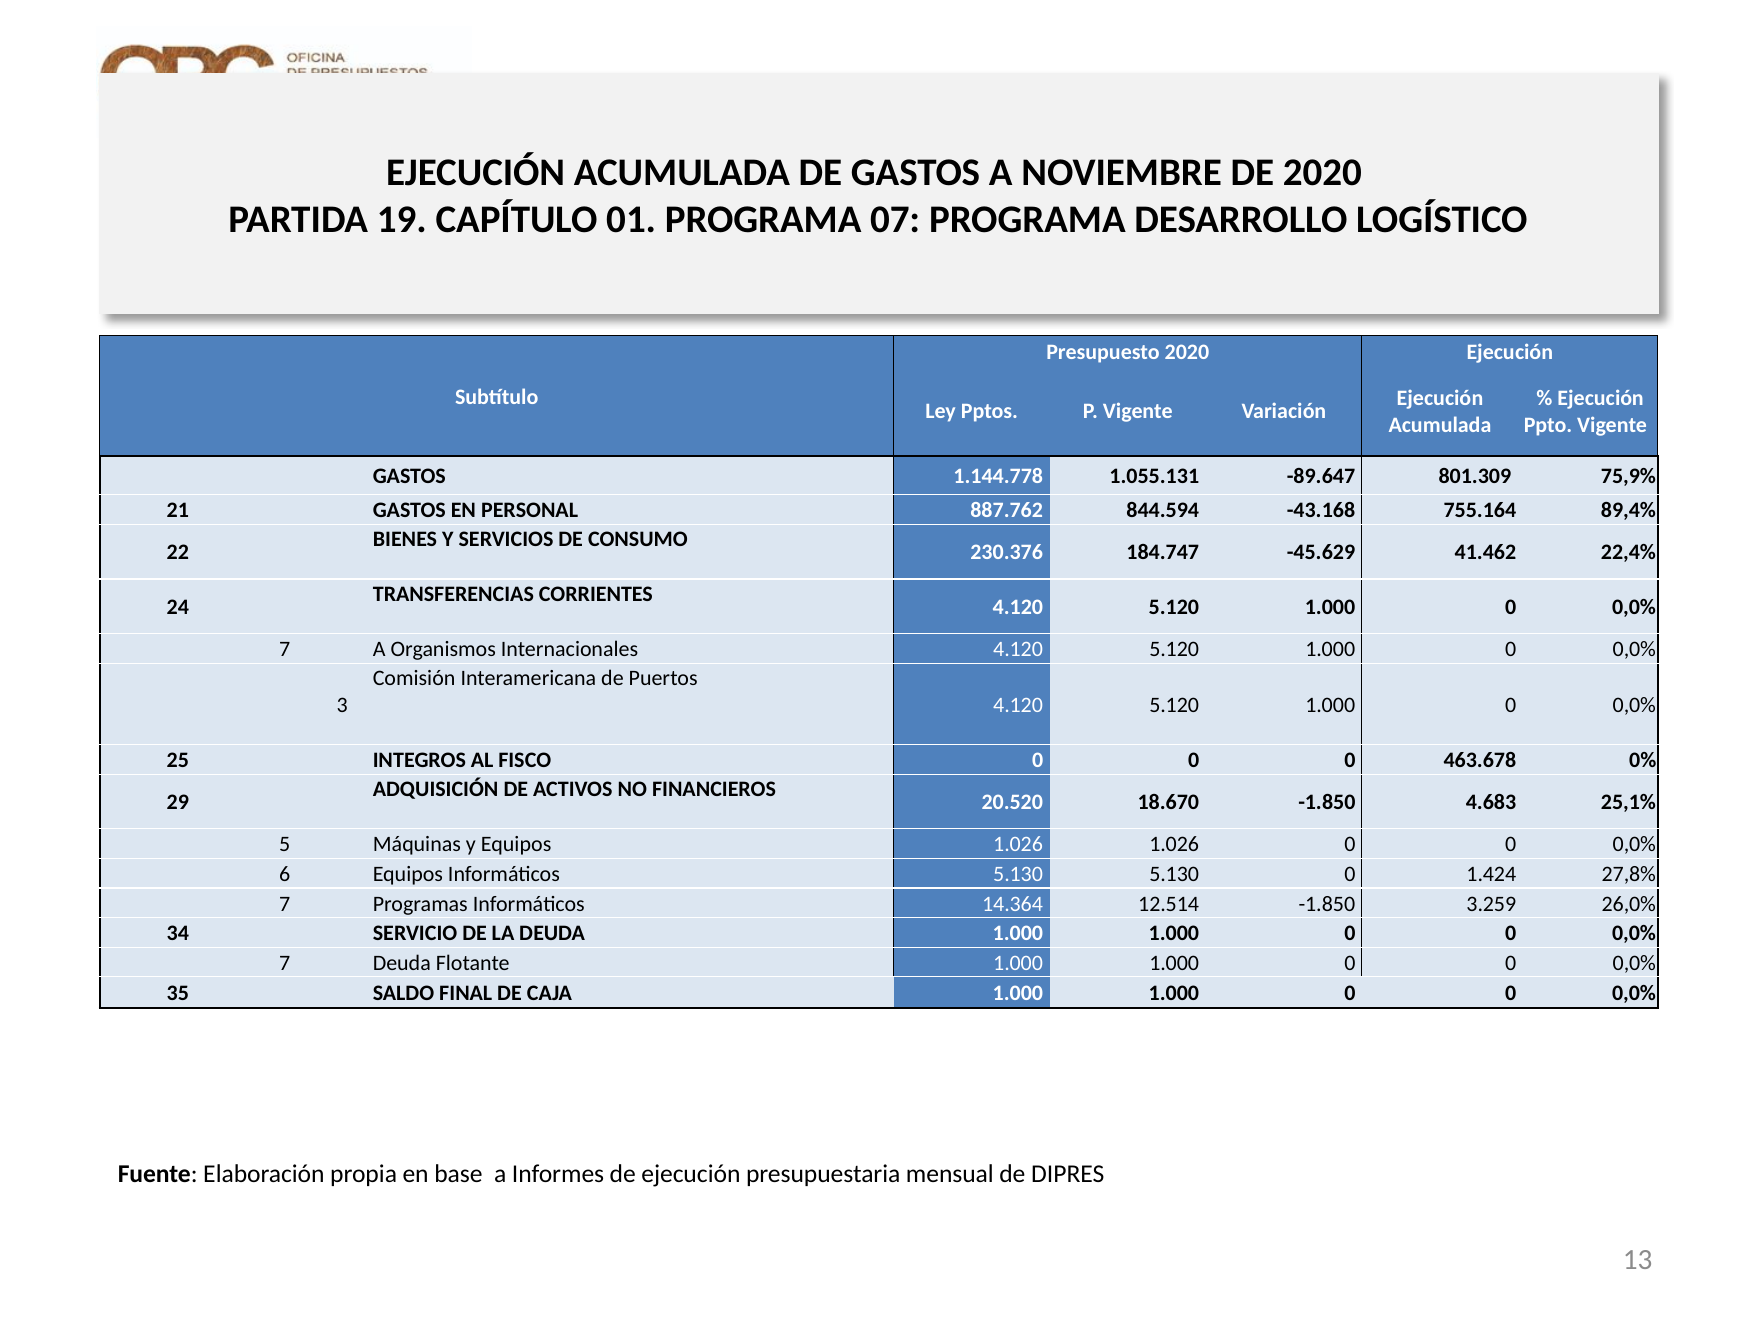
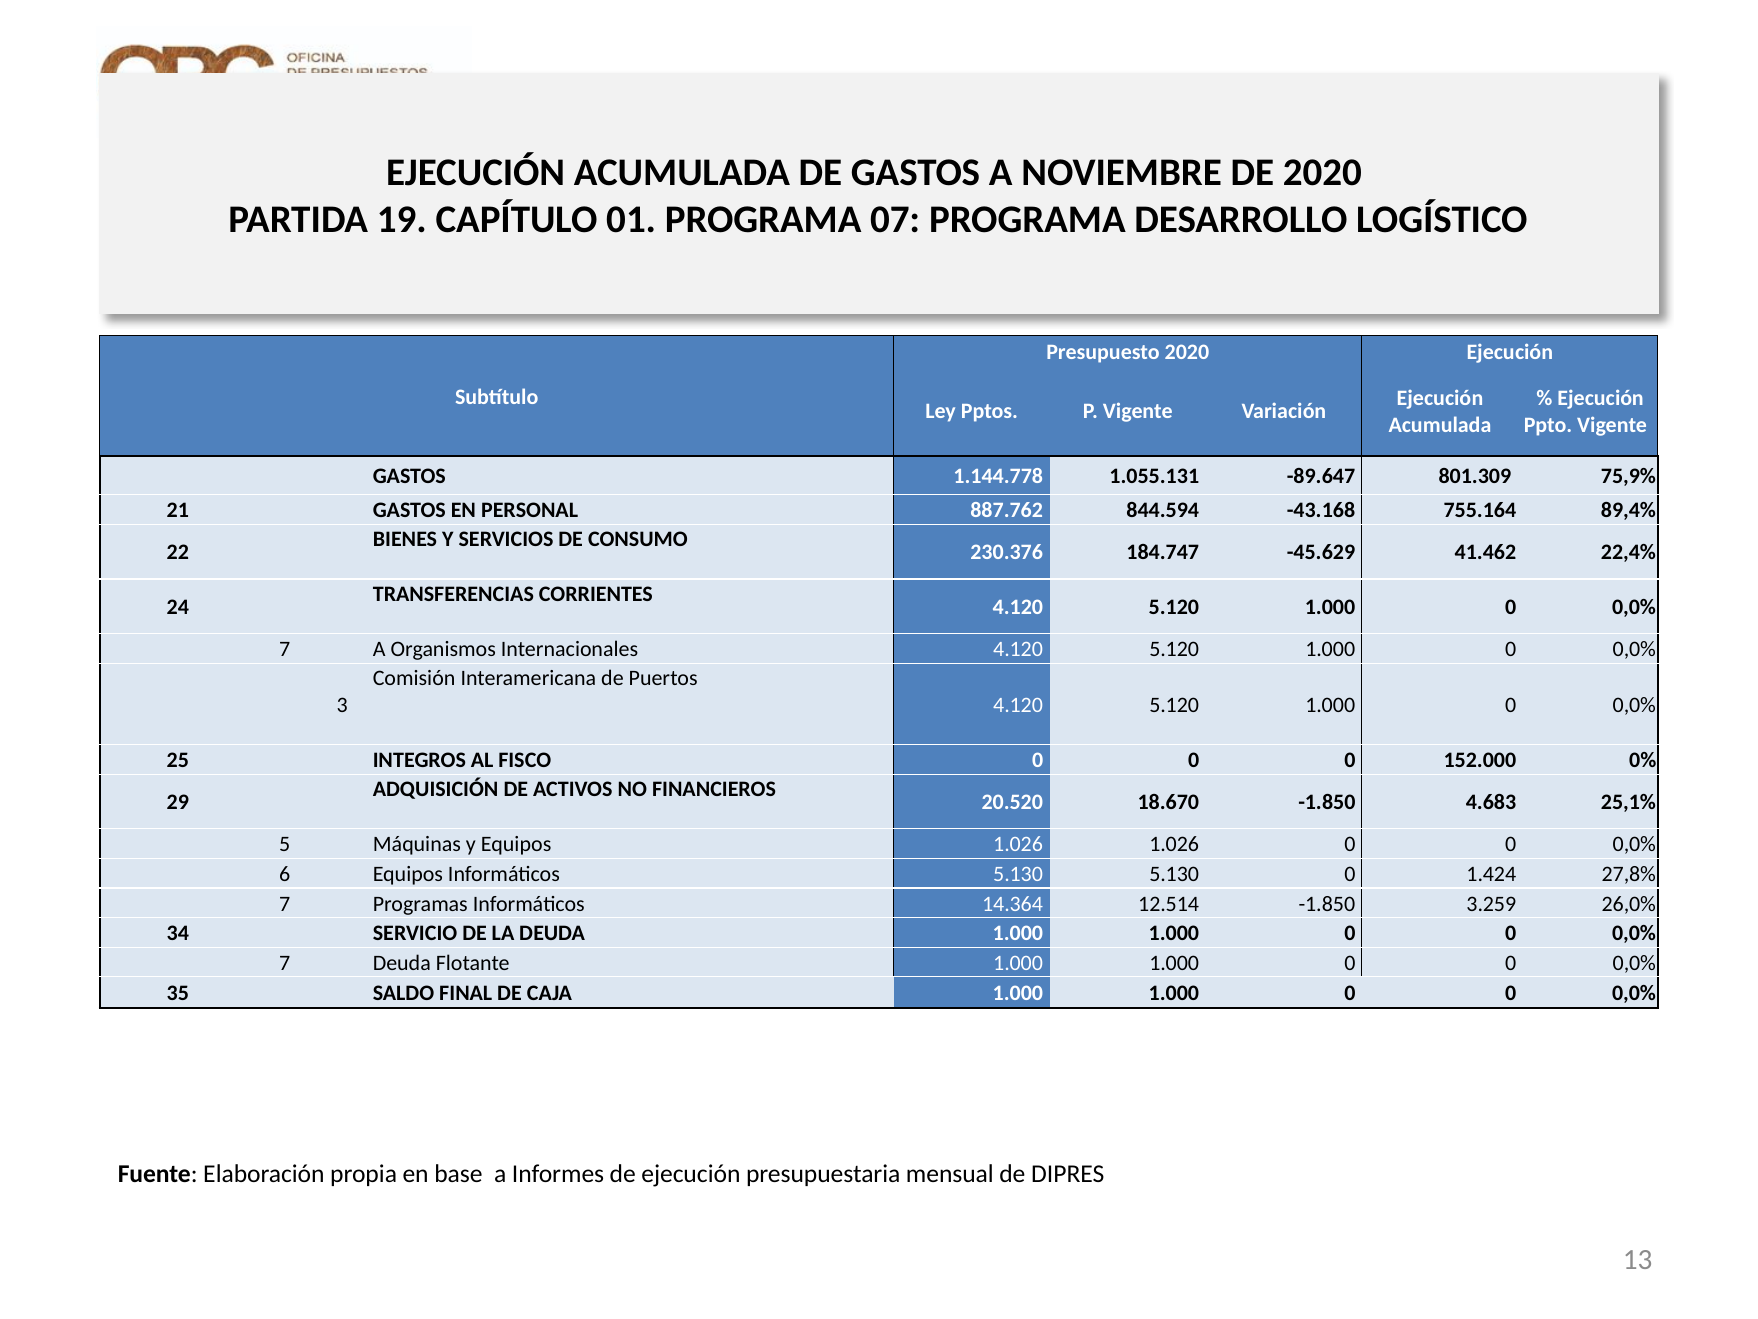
463.678: 463.678 -> 152.000 (1480, 760)
